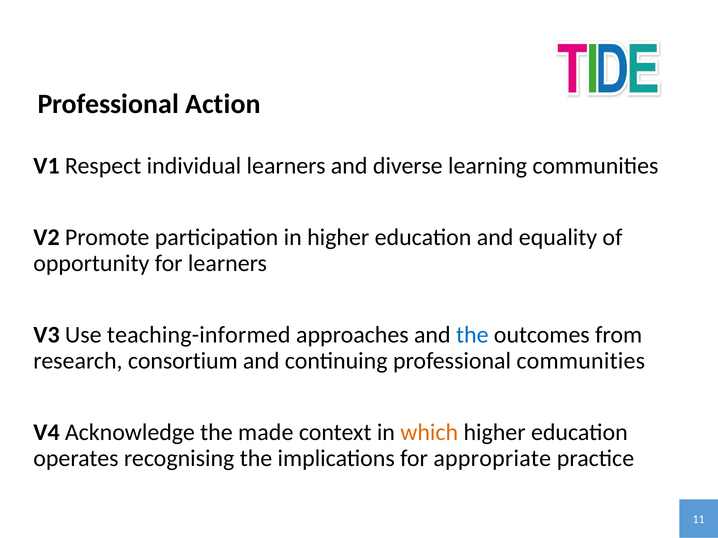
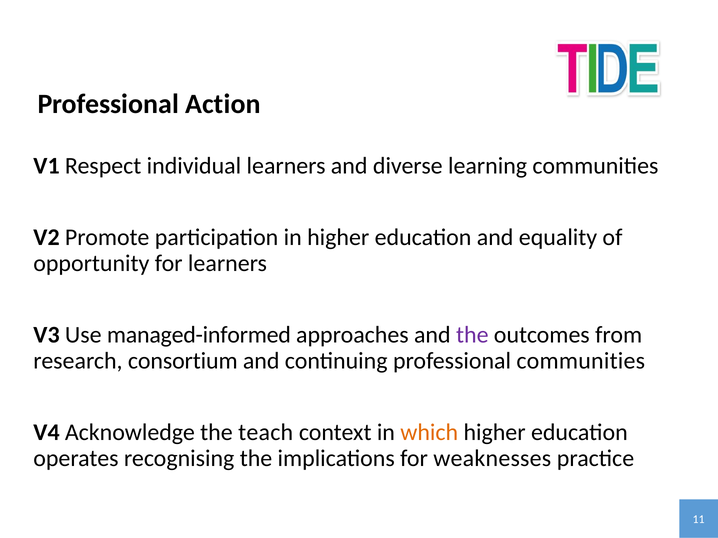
teaching-informed: teaching-informed -> managed-informed (199, 335)
the colour: blue -> purple (472, 335)
made: made -> teach (266, 433)
appropriate: appropriate -> weaknesses (492, 459)
